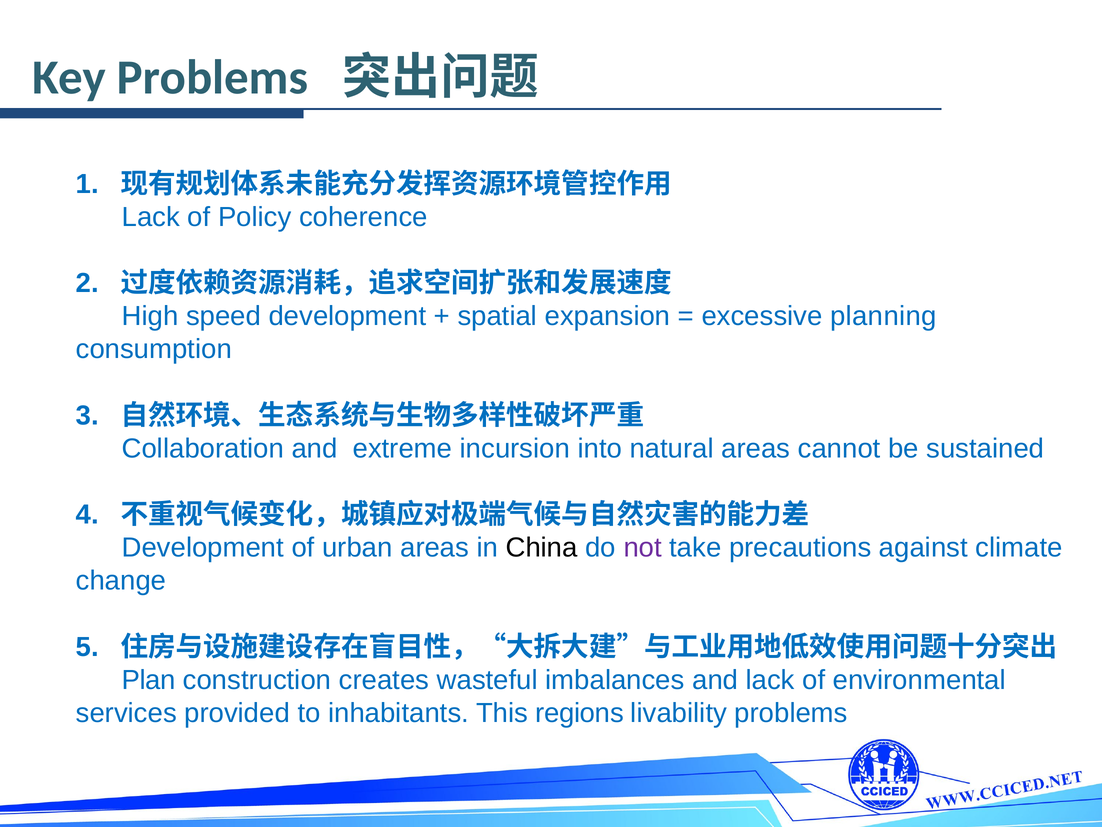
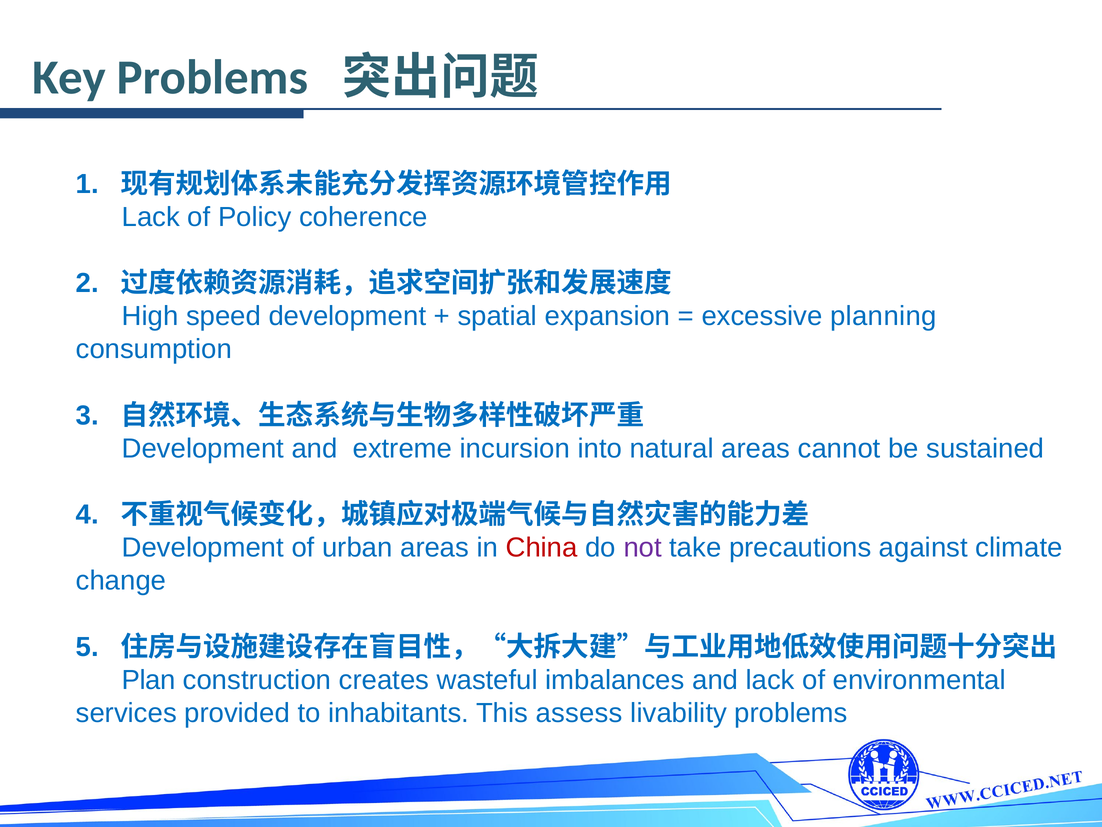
Collaboration: Collaboration -> Development (203, 448)
China colour: black -> red (542, 547)
regions: regions -> assess (579, 713)
